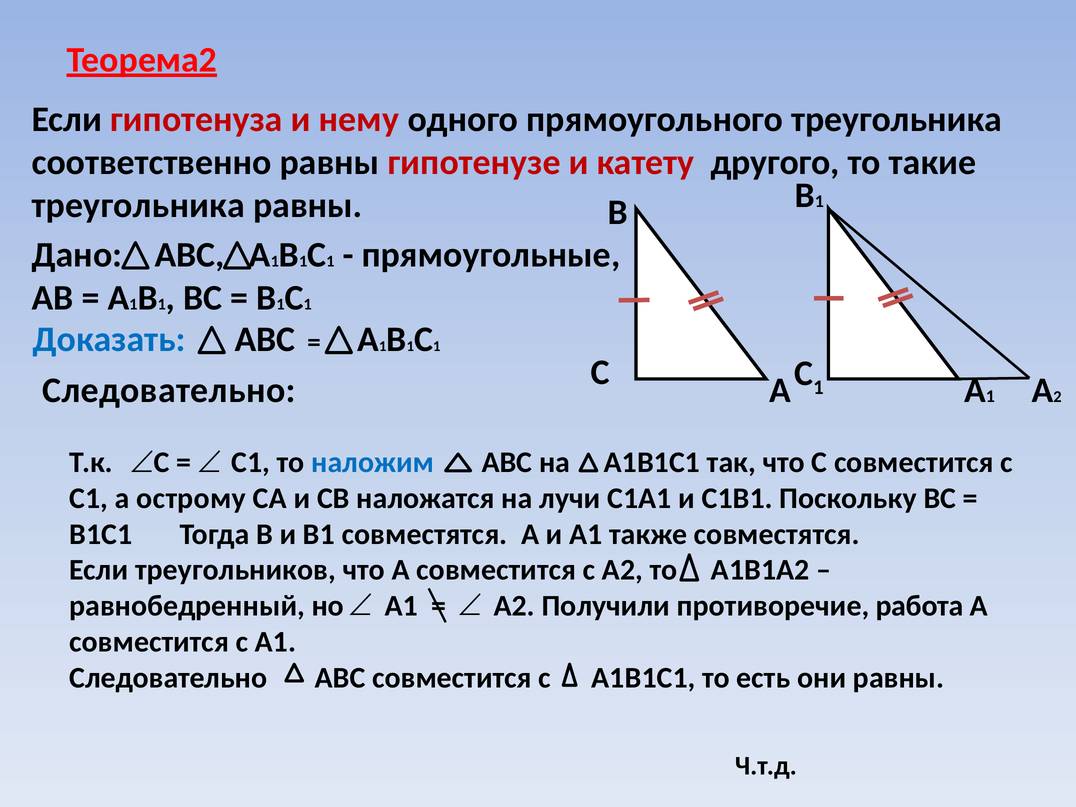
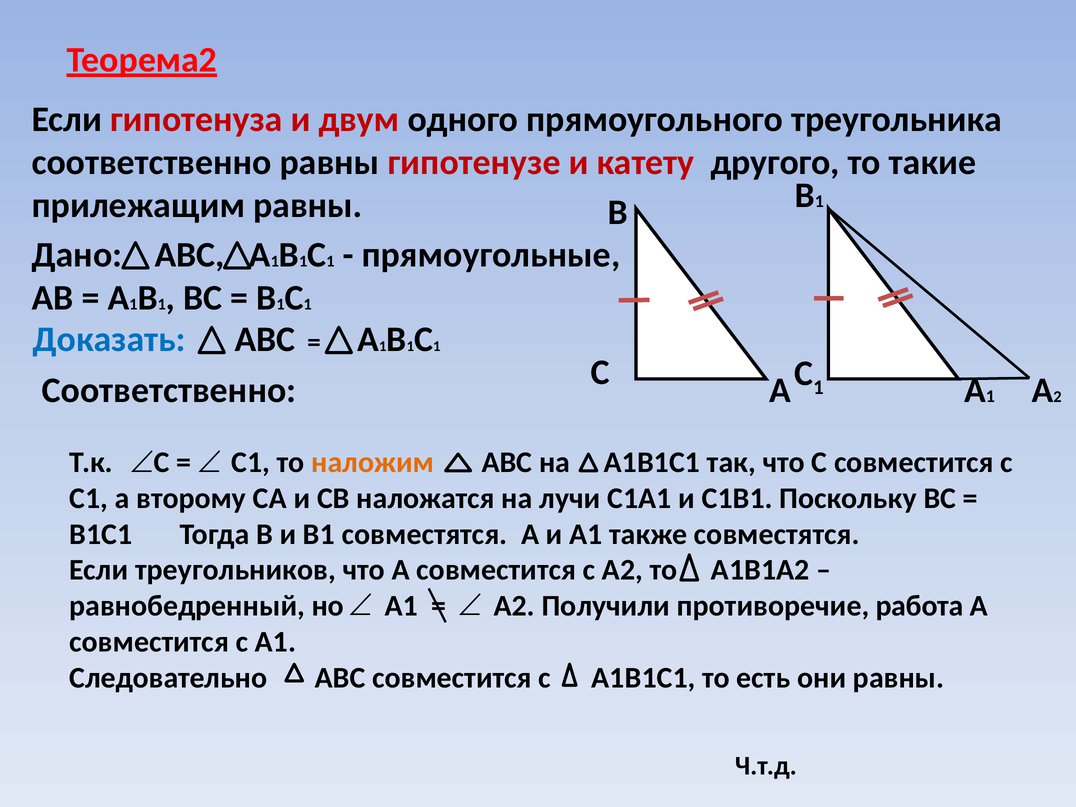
нему: нему -> двум (359, 119)
треугольника: треугольника -> прилежащим (138, 205)
Следовательно: Следовательно -> Соответственно (169, 390)
наложим colour: blue -> orange (373, 462)
острому: острому -> второму (191, 498)
